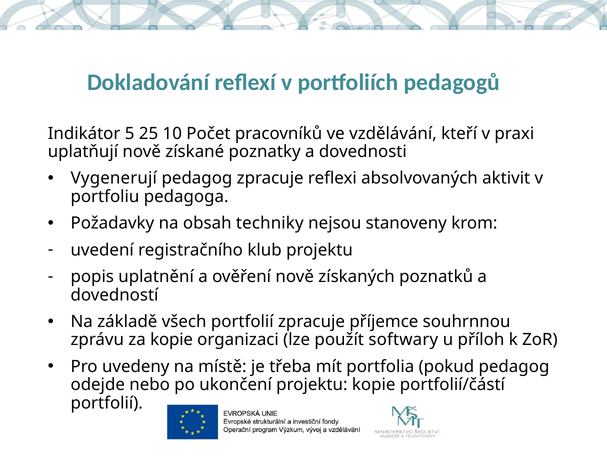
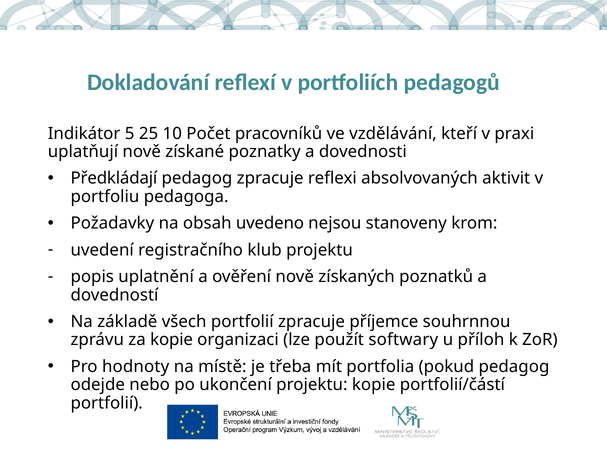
Vygenerují: Vygenerují -> Předkládají (114, 178)
techniky: techniky -> uvedeno (270, 223)
uvedeny: uvedeny -> hodnoty (136, 366)
